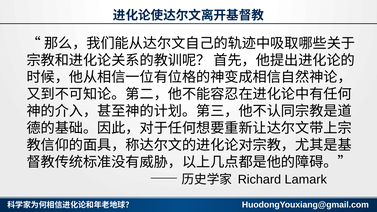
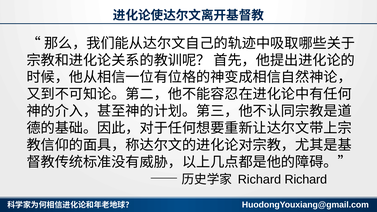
Richard Lamark: Lamark -> Richard (306, 180)
